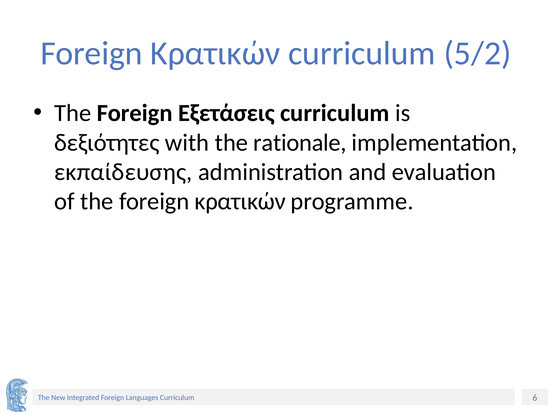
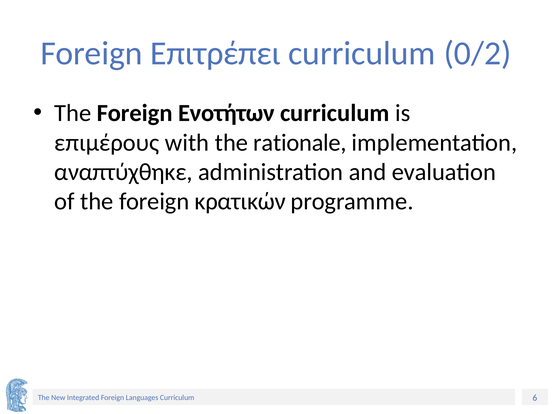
Κρατικών: Κρατικών -> Επιτρέπει (216, 53)
5/2: 5/2 -> 0/2 (478, 53)
Εξετάσεις: Εξετάσεις -> Ενοτήτων (226, 113)
δεξιότητες: δεξιότητες -> επιμέρους (107, 143)
εκπαίδευσης: εκπαίδευσης -> αναπτύχθηκε (123, 172)
